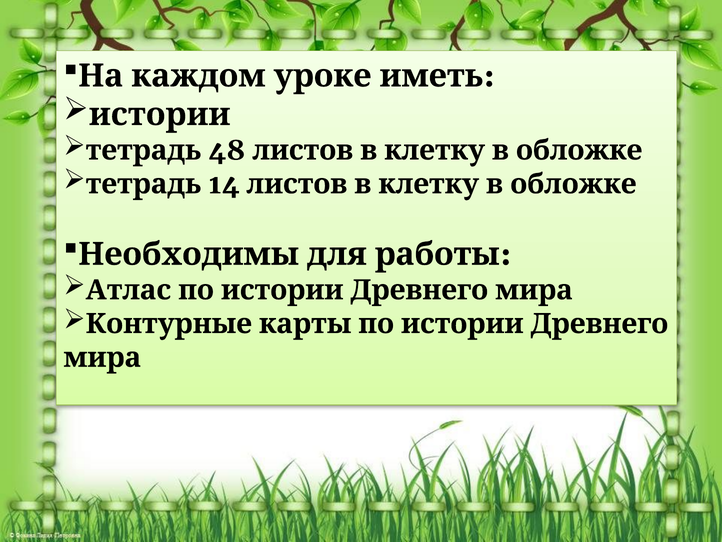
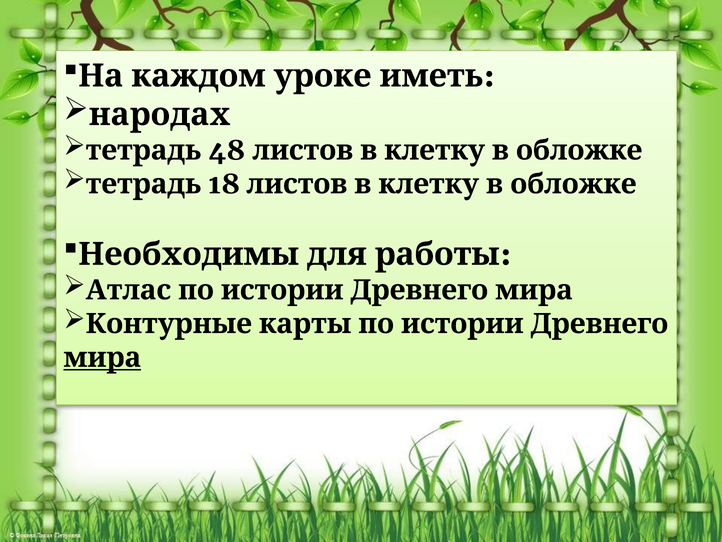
истории: истории -> народах (160, 114)
14: 14 -> 18 (224, 184)
мира underline: none -> present (102, 357)
